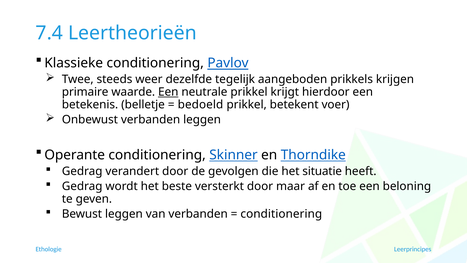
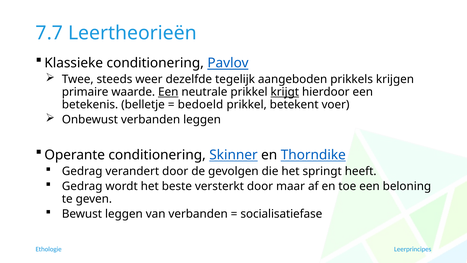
7.4: 7.4 -> 7.7 (49, 33)
krijgt underline: none -> present (285, 92)
situatie: situatie -> springt (322, 171)
conditionering: conditionering -> socialisatiefase (281, 214)
